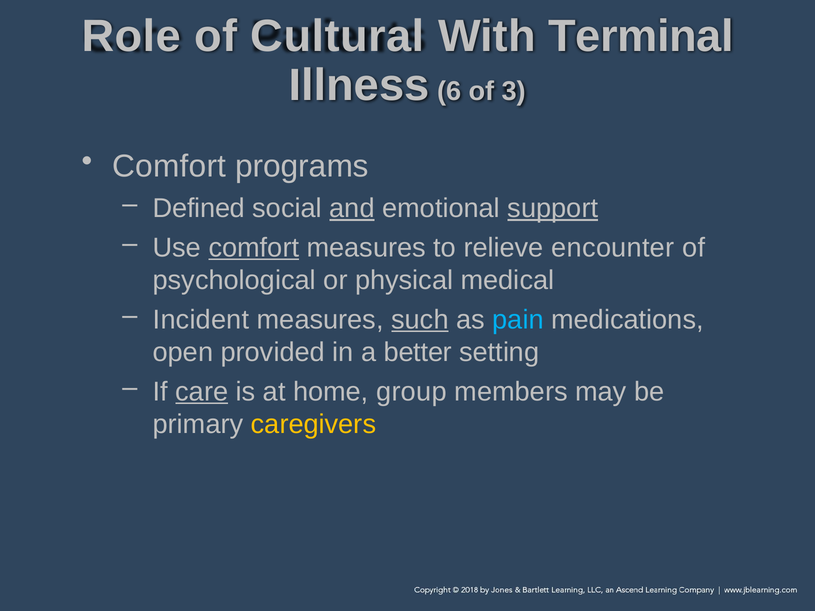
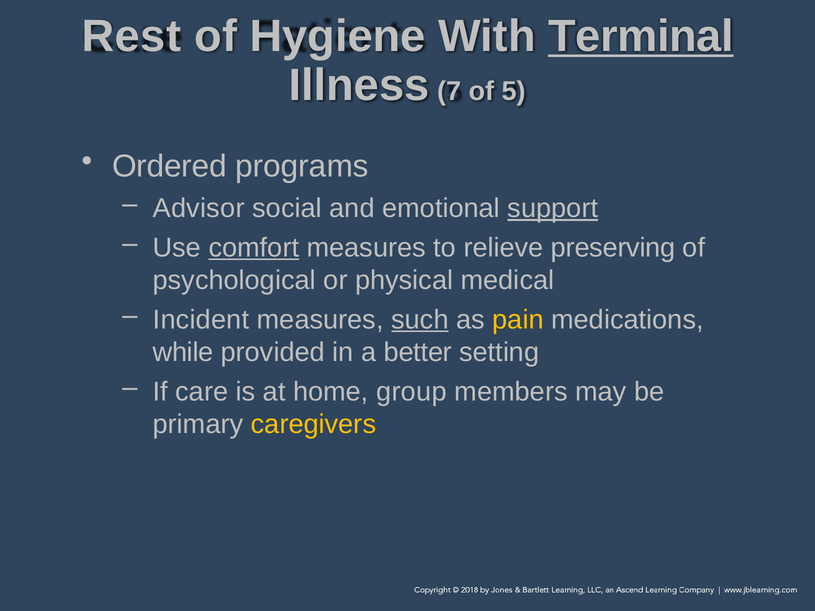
Role: Role -> Rest (131, 36)
Cultural: Cultural -> Hygiene (338, 36)
Terminal underline: none -> present (641, 36)
6: 6 -> 7 (449, 91)
3: 3 -> 5 (514, 91)
Comfort: Comfort -> Ordered (169, 167)
Defined: Defined -> Advisor (199, 208)
and underline: present -> none (352, 208)
encounter: encounter -> preserving (613, 248)
pain colour: light blue -> yellow (518, 320)
open: open -> while (183, 352)
care underline: present -> none (202, 392)
